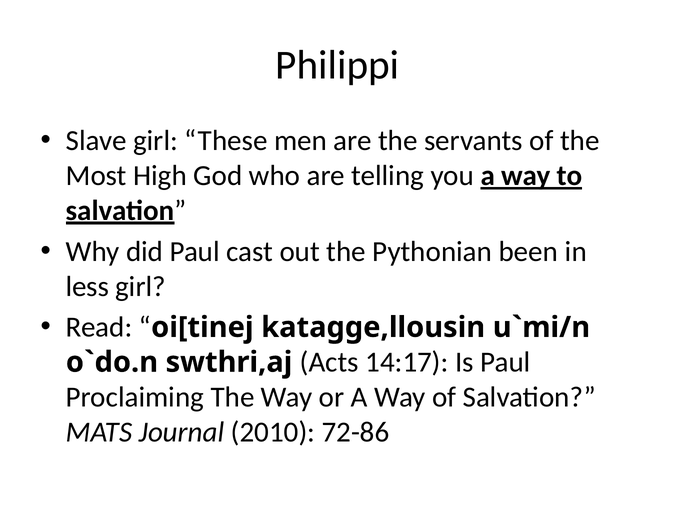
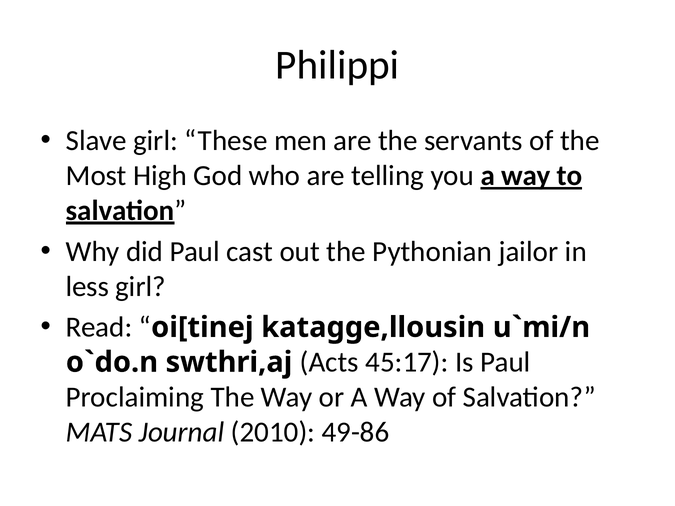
been: been -> jailor (528, 252)
14:17: 14:17 -> 45:17 (407, 362)
72-86: 72-86 -> 49-86 (355, 432)
